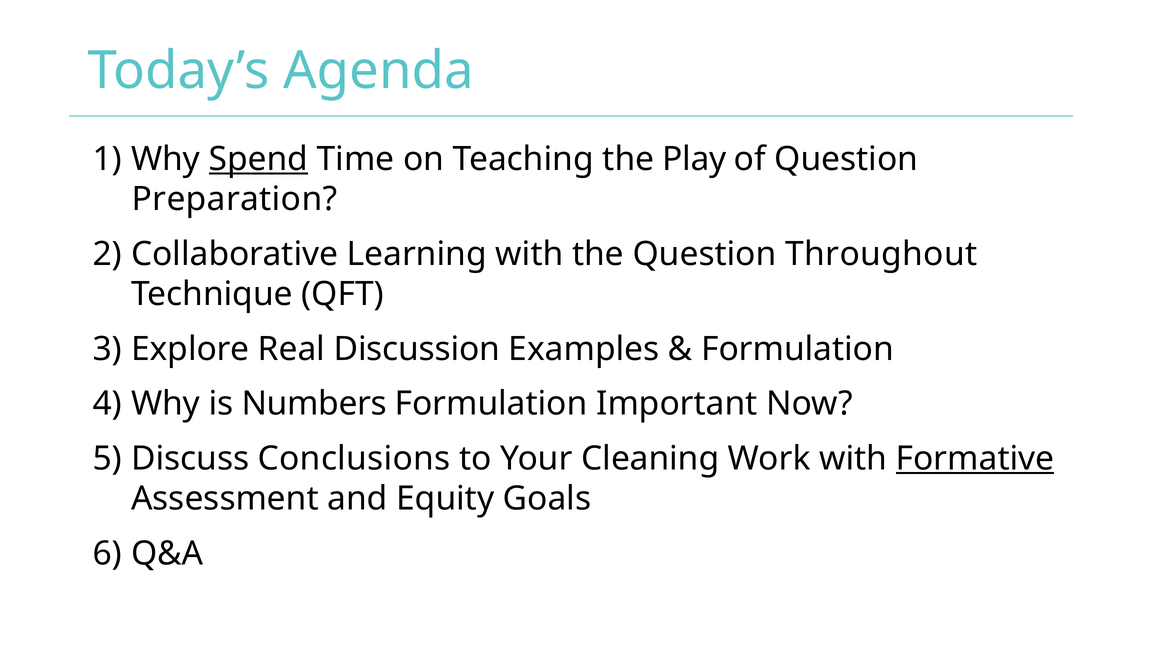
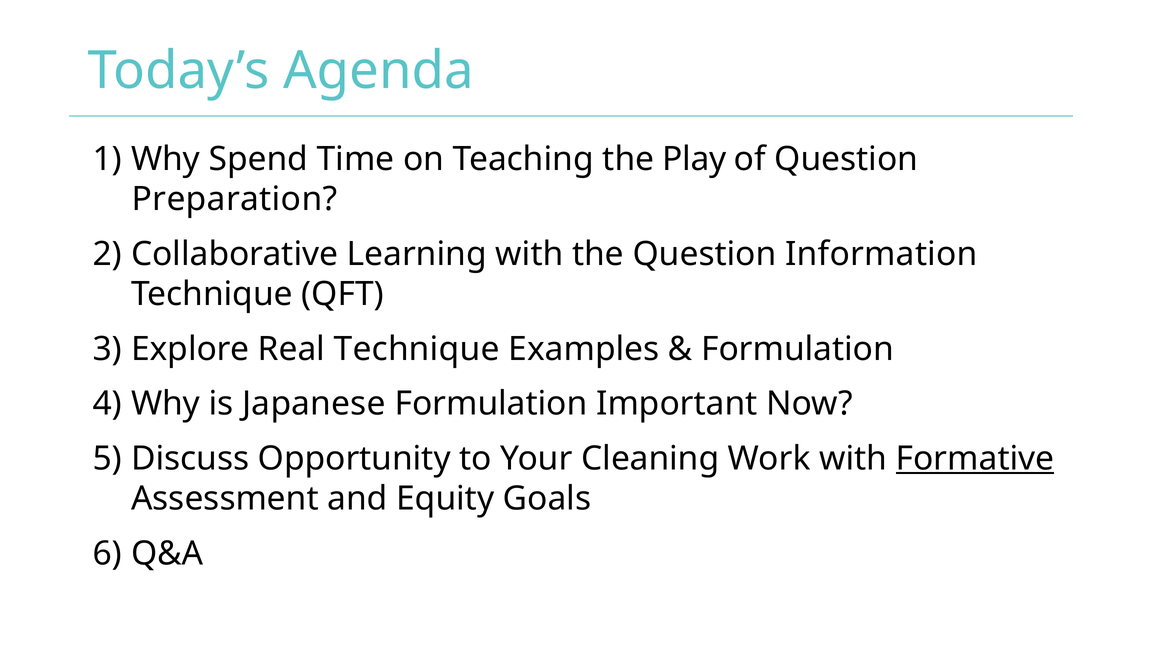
Spend underline: present -> none (258, 159)
Throughout: Throughout -> Information (881, 254)
Real Discussion: Discussion -> Technique (417, 349)
Numbers: Numbers -> Japanese (314, 404)
Conclusions: Conclusions -> Opportunity (354, 459)
